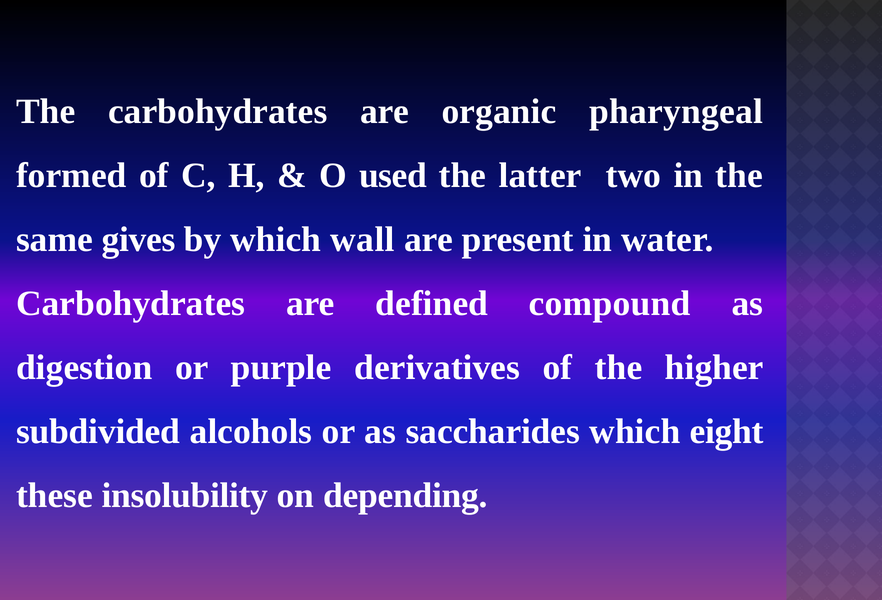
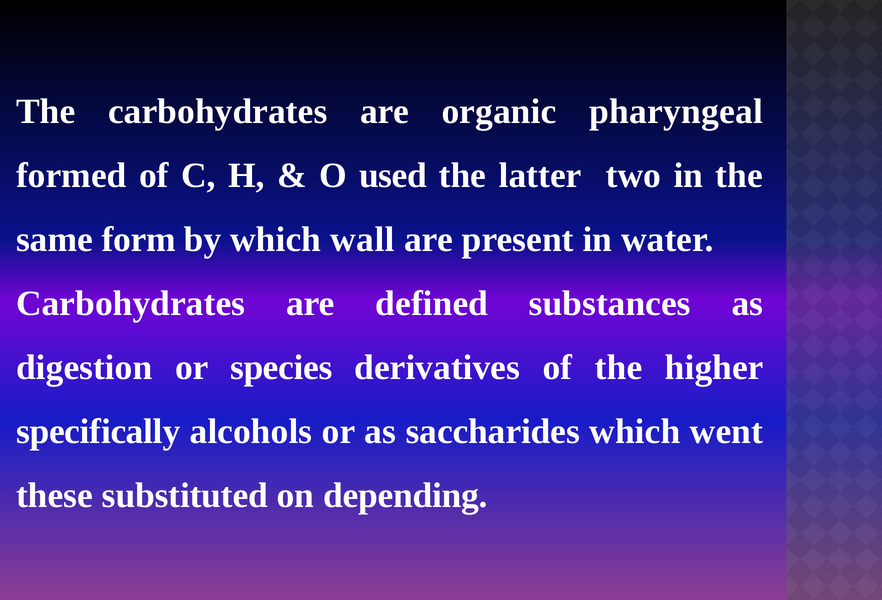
gives: gives -> form (139, 240)
compound: compound -> substances (610, 304)
purple: purple -> species (281, 368)
subdivided: subdivided -> specifically (98, 432)
eight: eight -> went (726, 432)
insolubility: insolubility -> substituted (185, 496)
